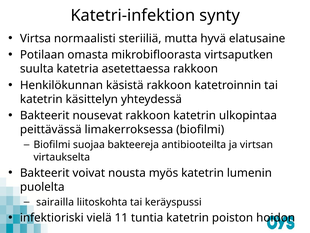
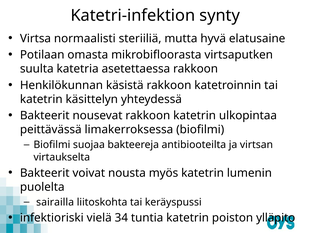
11: 11 -> 34 (121, 217)
hoidon: hoidon -> ylläpito (276, 217)
